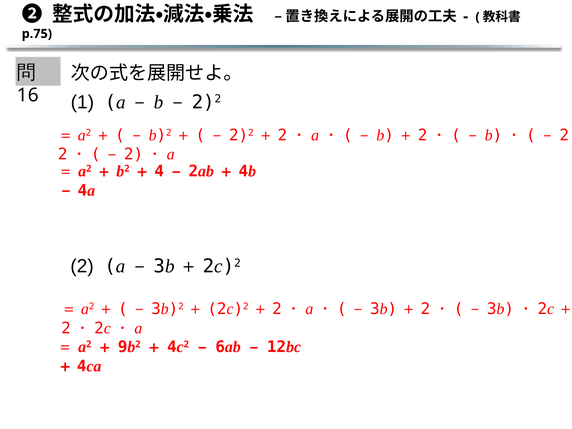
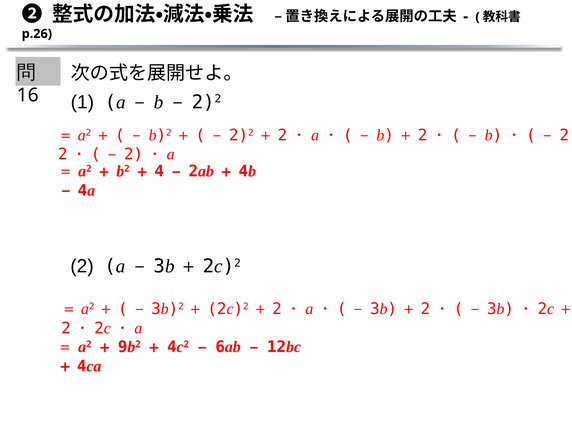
p.75: p.75 -> p.26 (37, 34)
